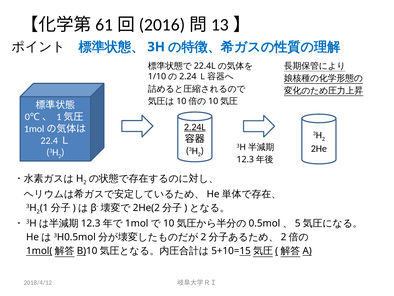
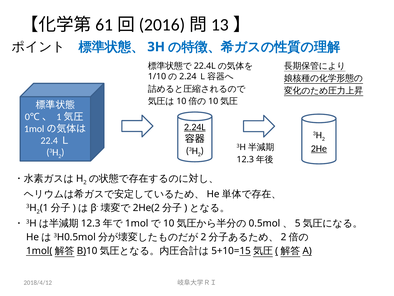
2He underline: none -> present (319, 148)
